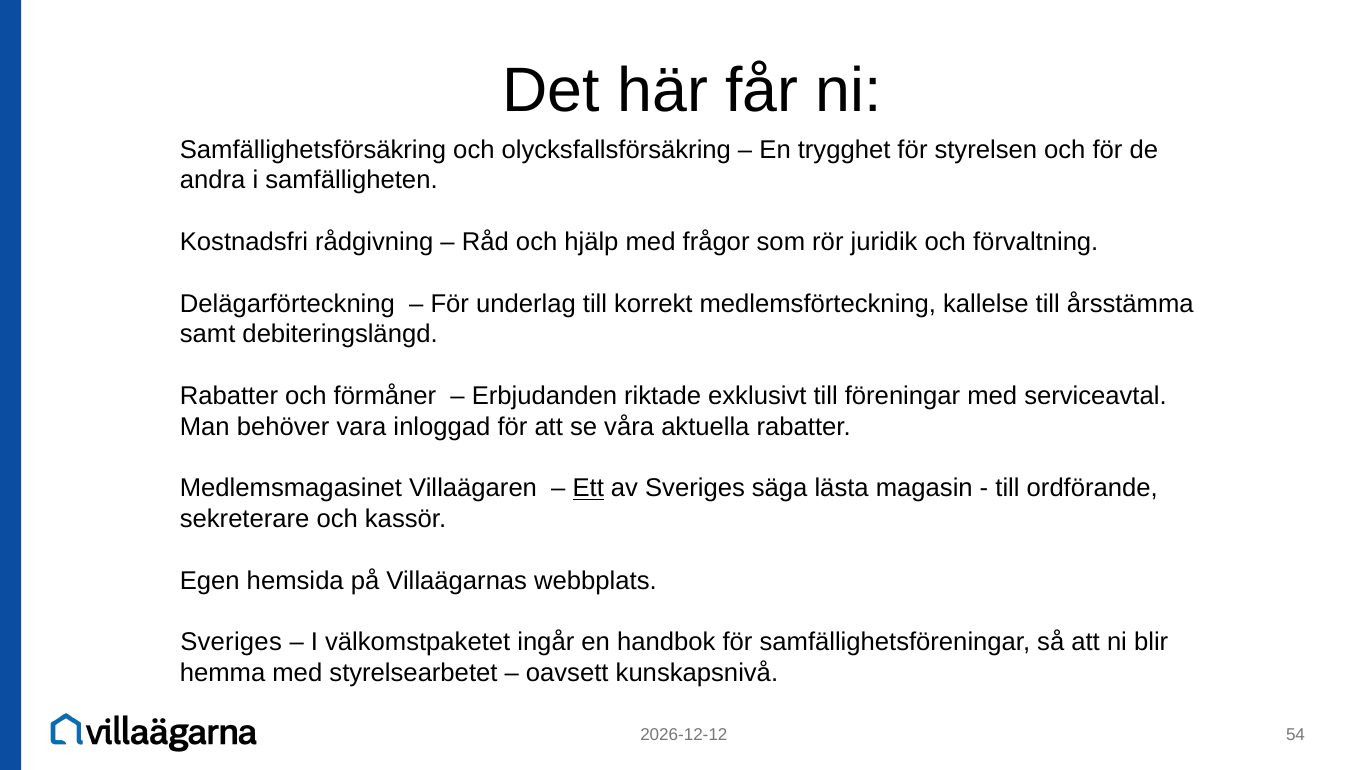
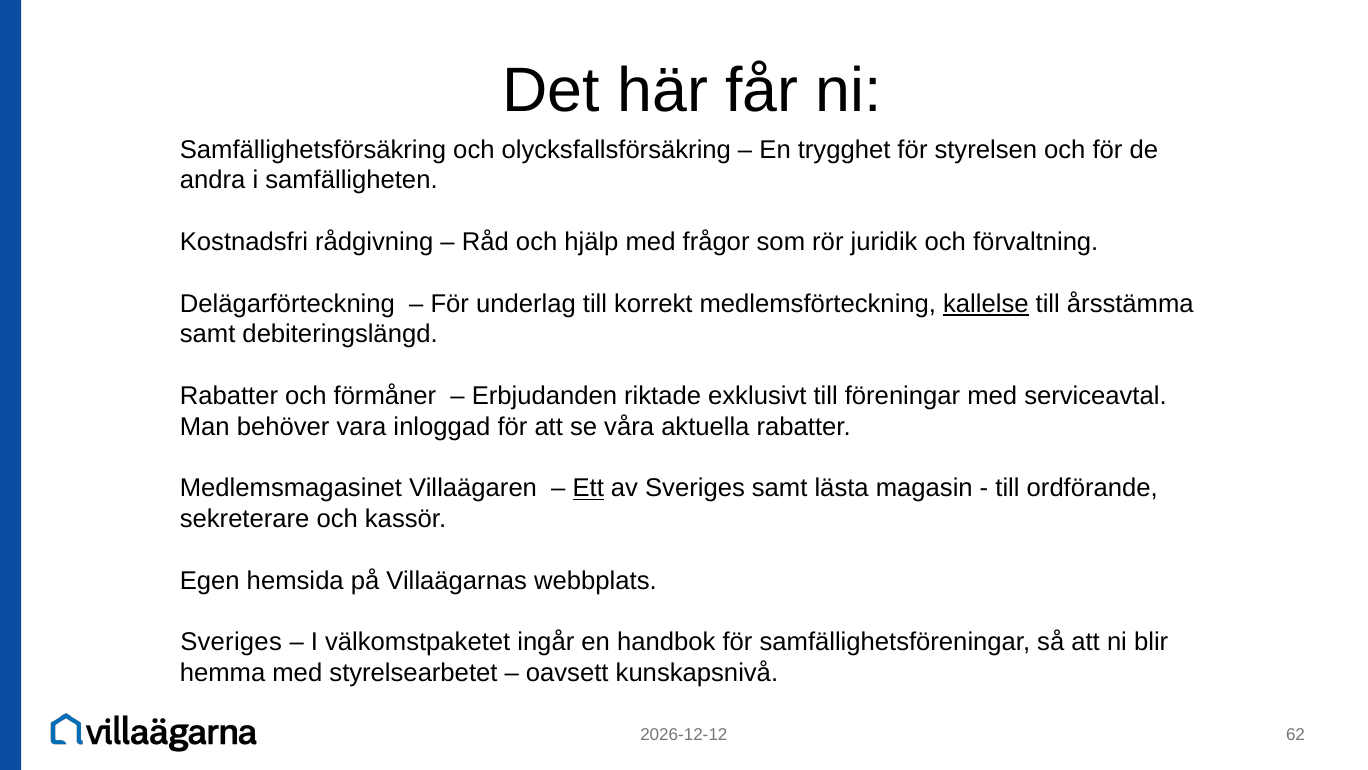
kallelse underline: none -> present (986, 303)
Sveriges säga: säga -> samt (780, 488)
54: 54 -> 62 (1295, 735)
